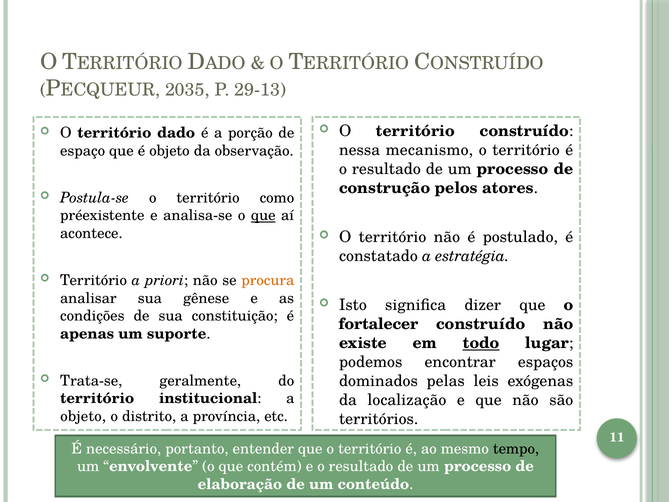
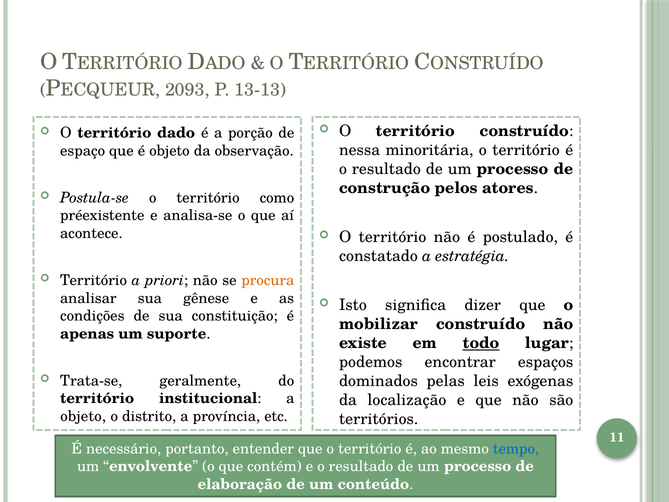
2035: 2035 -> 2093 (187, 90)
29-13: 29-13 -> 13-13 (260, 90)
mecanismo: mecanismo -> minoritária (429, 150)
que underline: present -> none (263, 215)
fortalecer: fortalecer -> mobilizar (379, 324)
tempo colour: black -> blue (516, 448)
